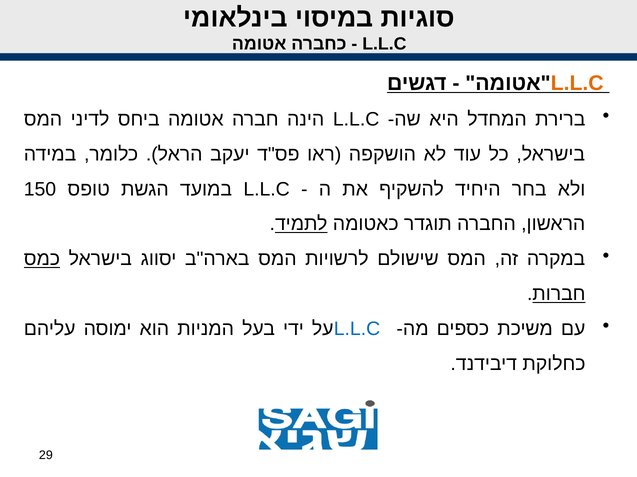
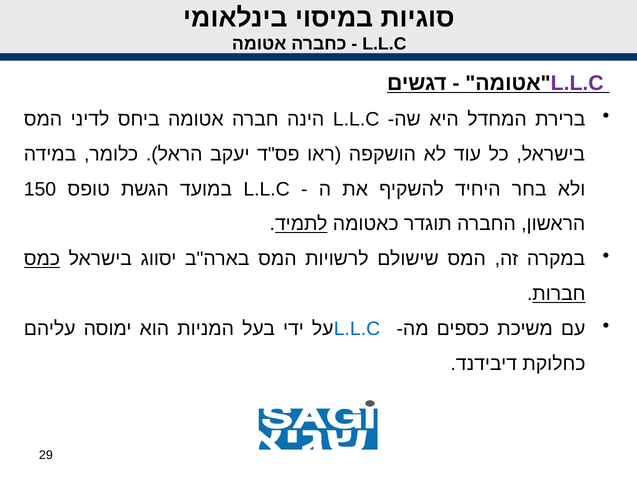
L.L.C colour: orange -> purple (577, 83)
